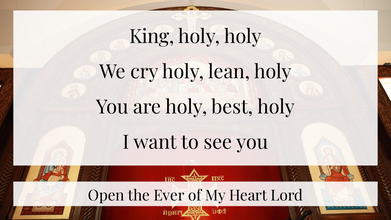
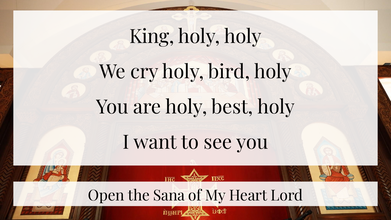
lean: lean -> bird (229, 72)
Ever: Ever -> Sana (169, 196)
